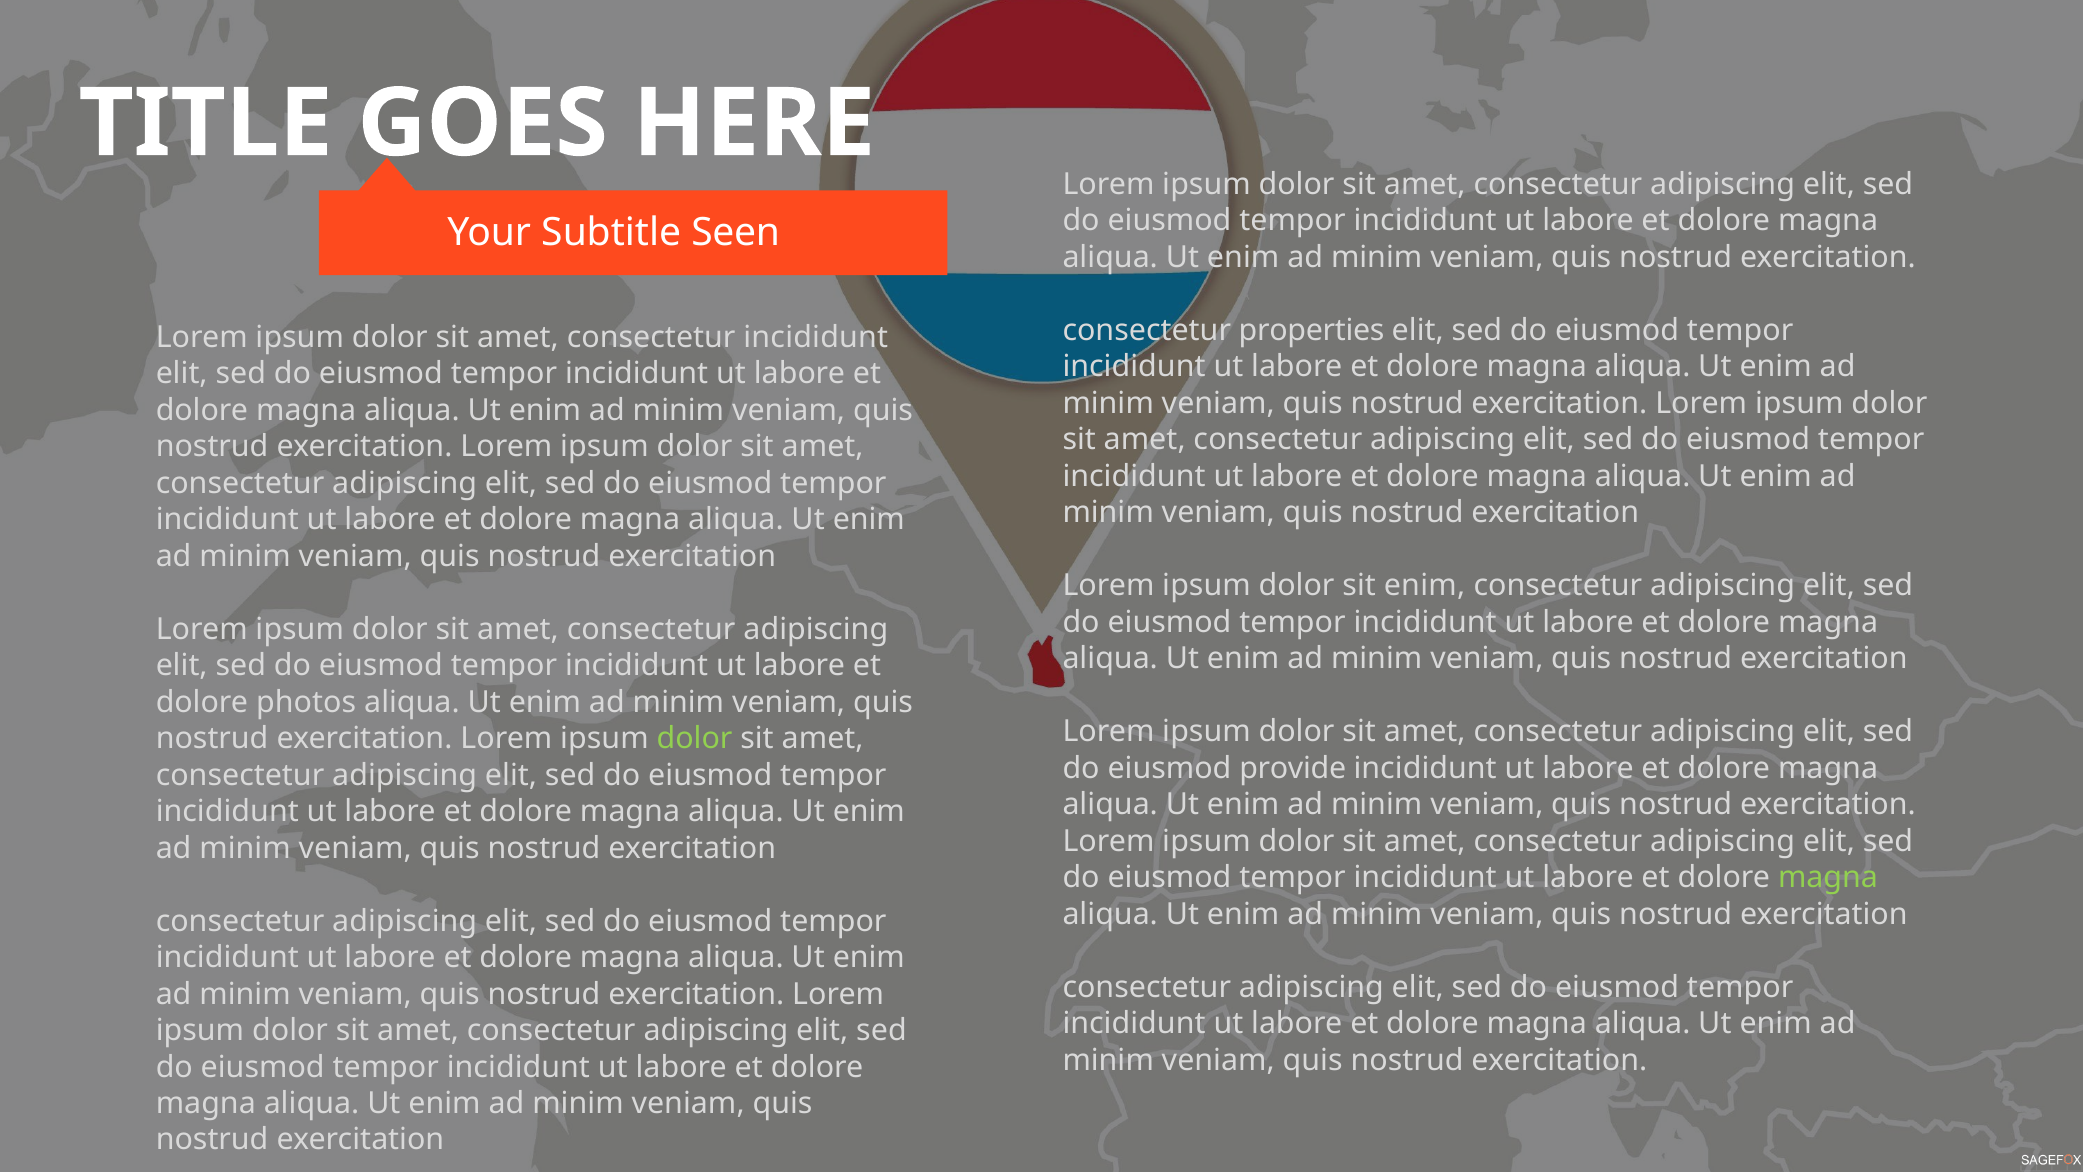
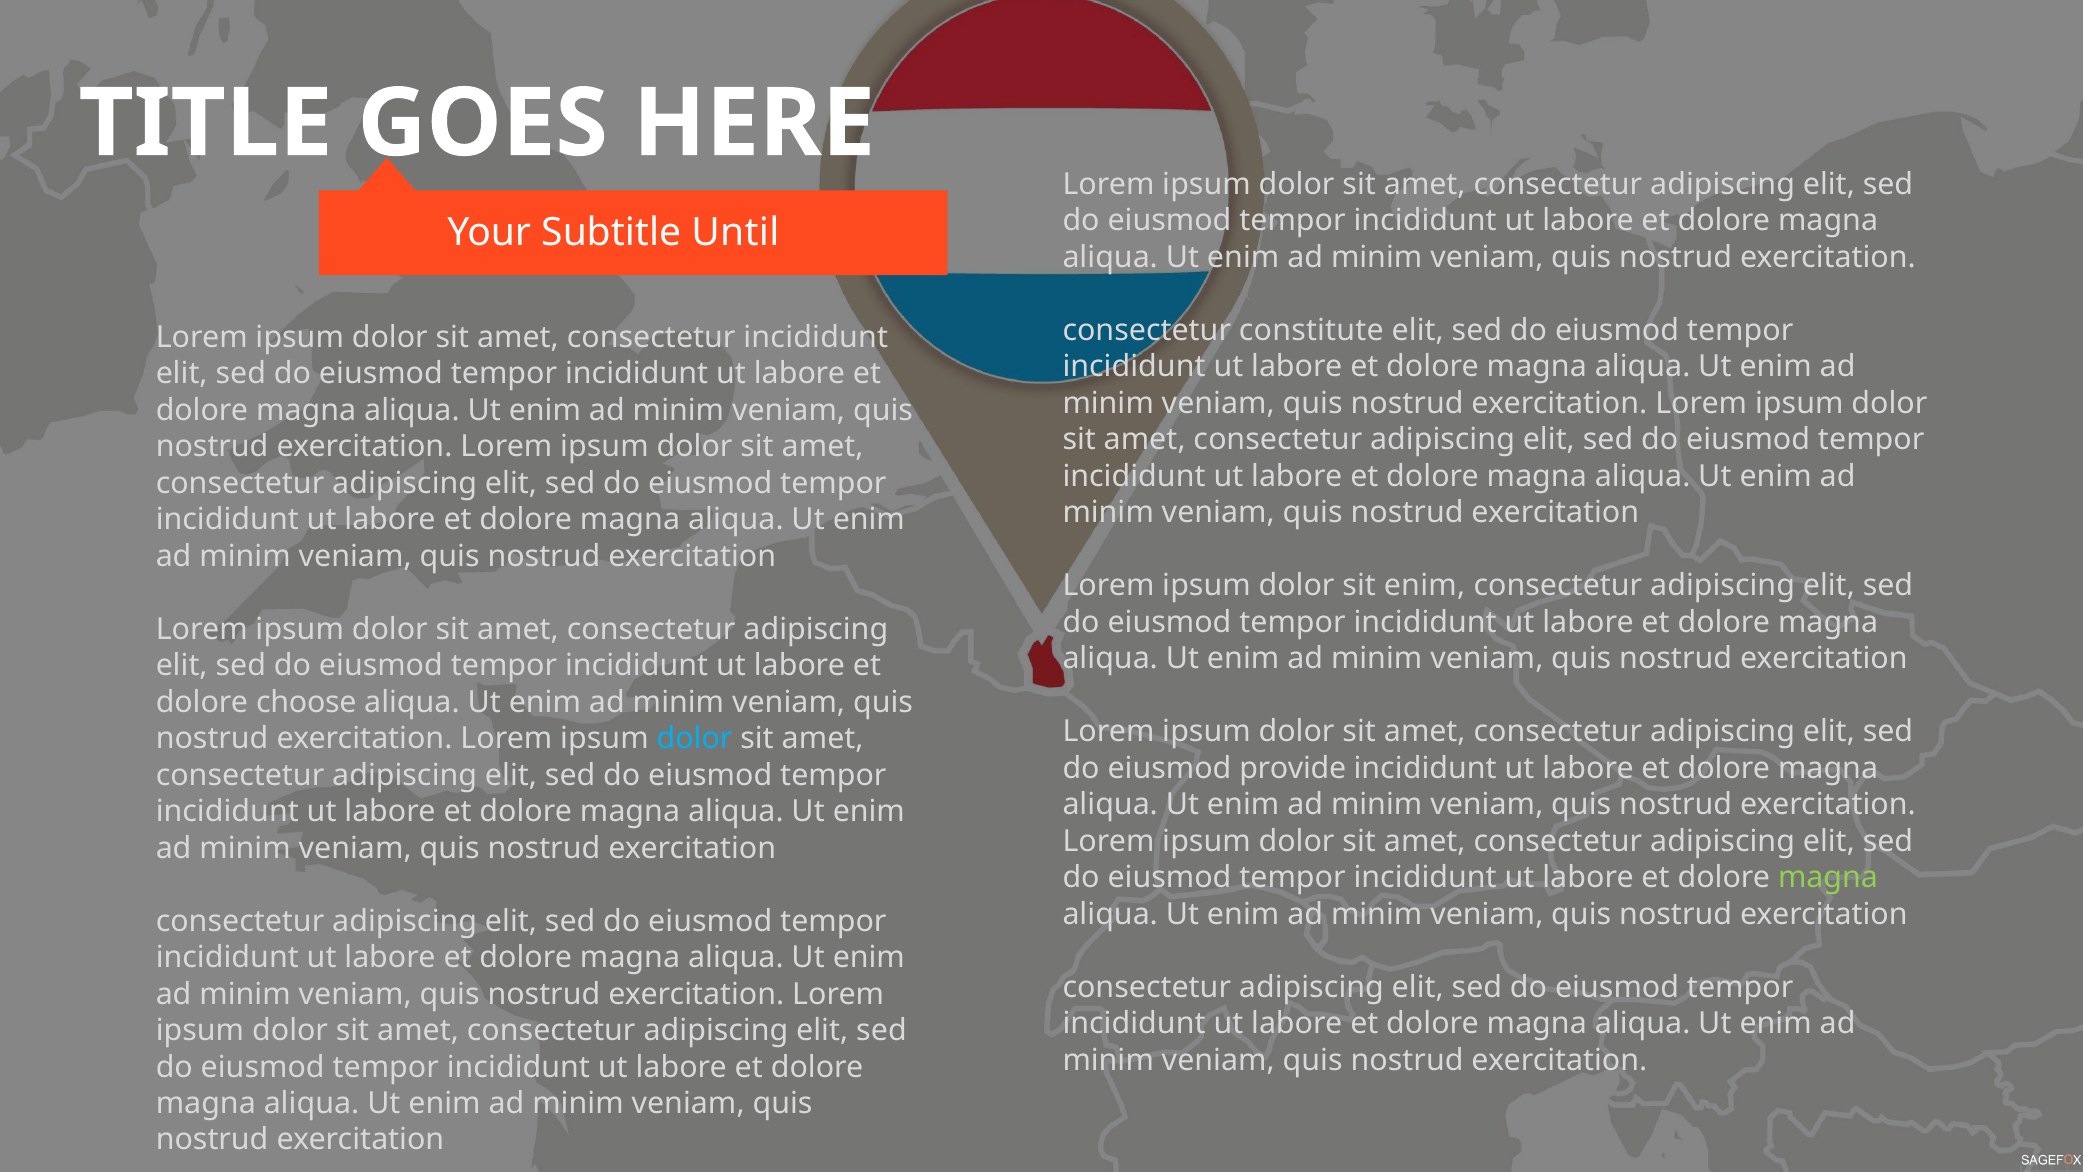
Seen: Seen -> Until (735, 233)
properties: properties -> constitute (1311, 330)
photos: photos -> choose (306, 702)
dolor colour: light green -> light blue (695, 738)
